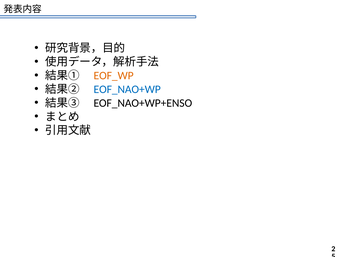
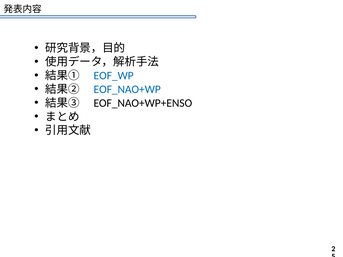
EOF_WP colour: orange -> blue (114, 76)
